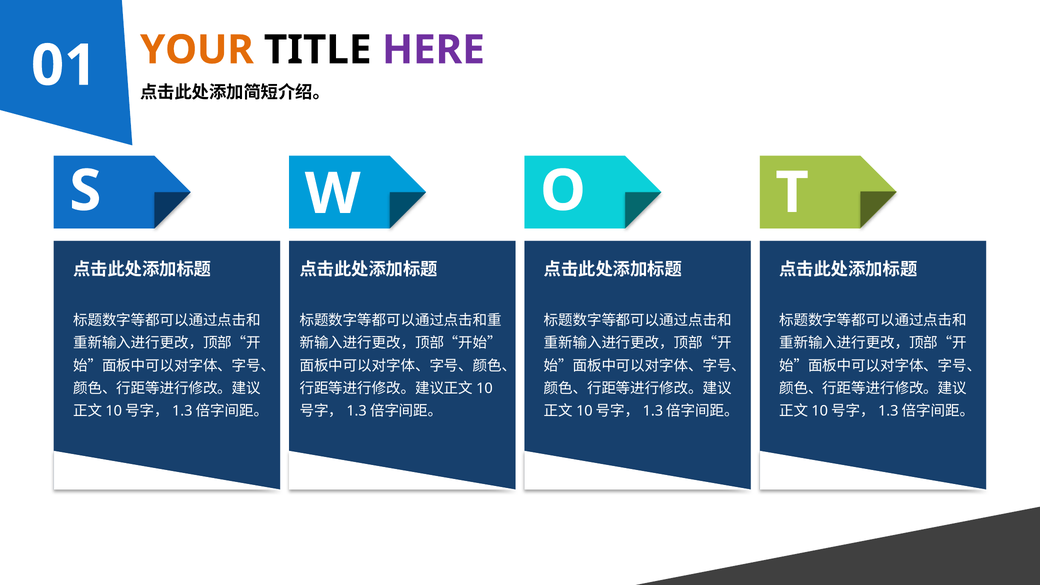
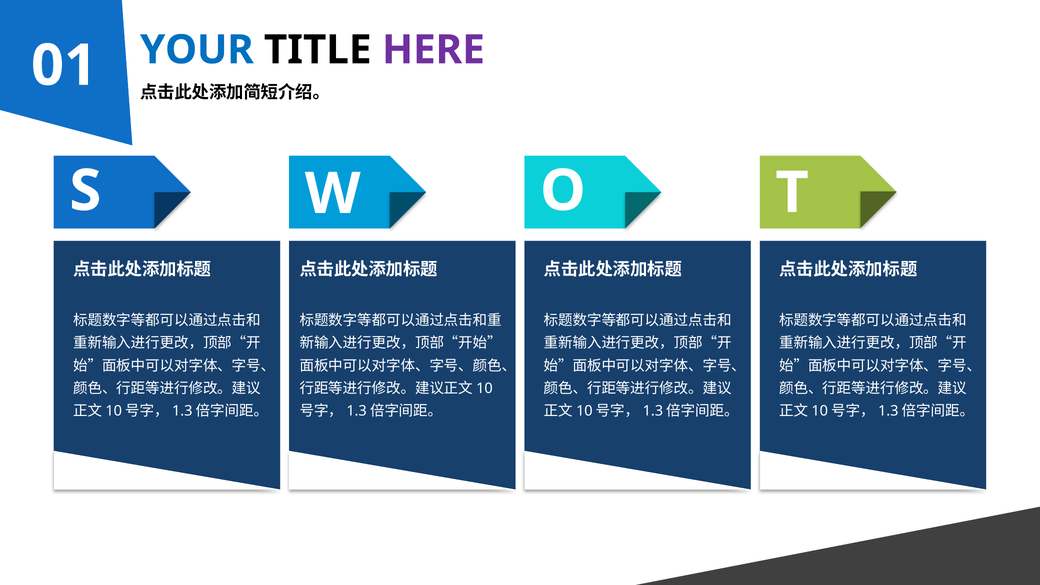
YOUR colour: orange -> blue (197, 50)
